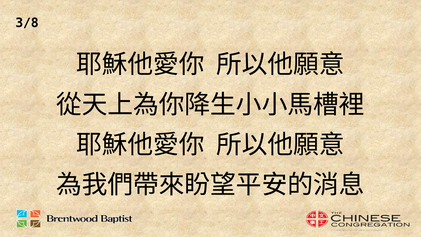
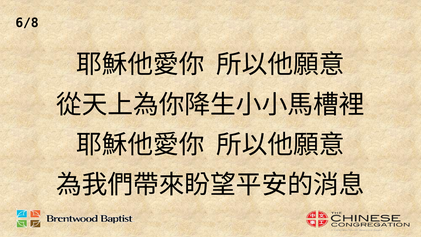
3/8: 3/8 -> 6/8 (27, 23)
